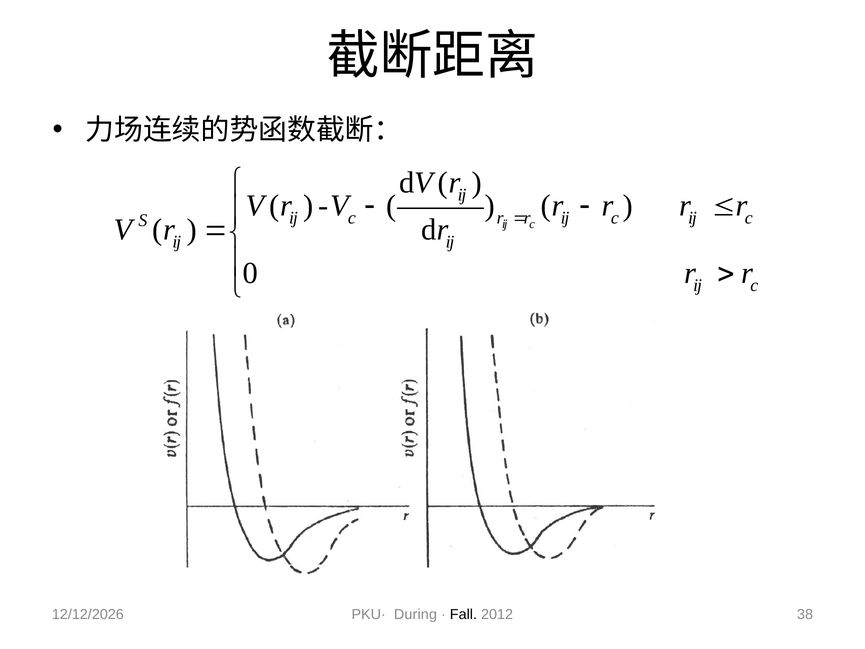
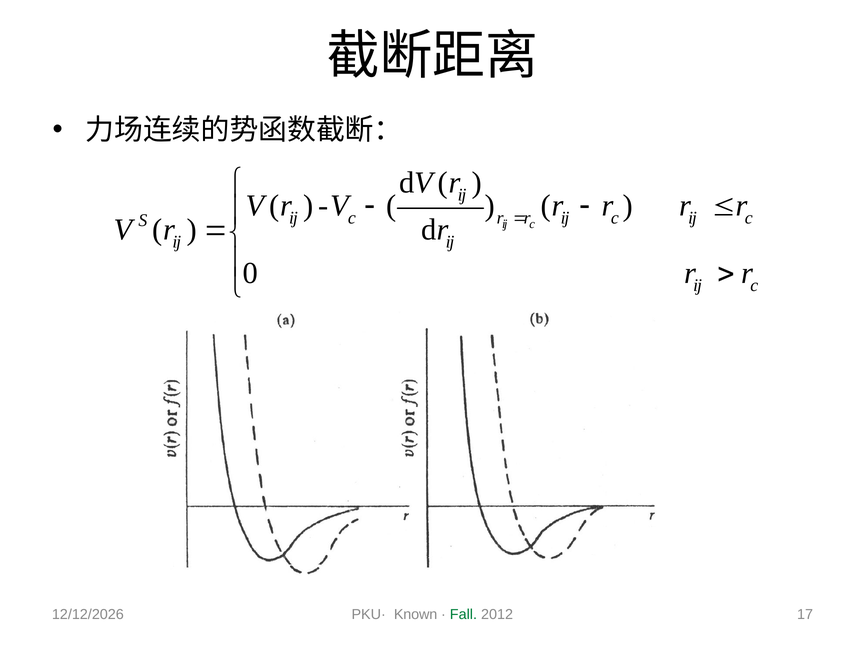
During: During -> Known (416, 614)
Fall colour: black -> green (463, 614)
38: 38 -> 17 (805, 614)
